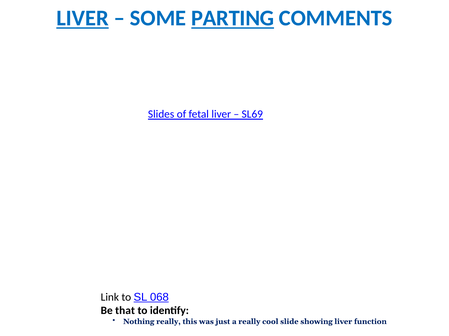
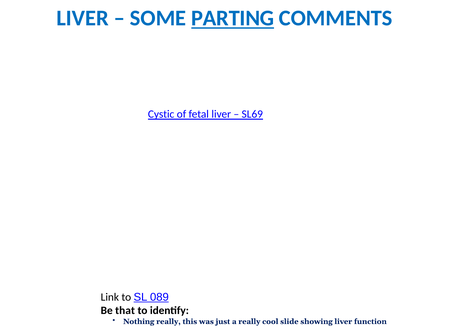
LIVER underline: present -> none (82, 18)
Slides: Slides -> Cystic (161, 115)
068: 068 -> 089 (159, 298)
